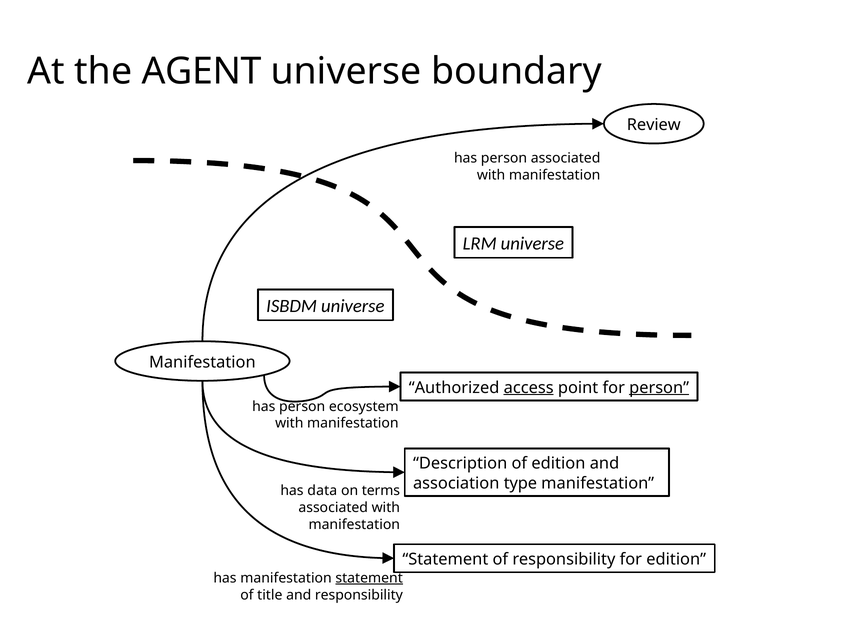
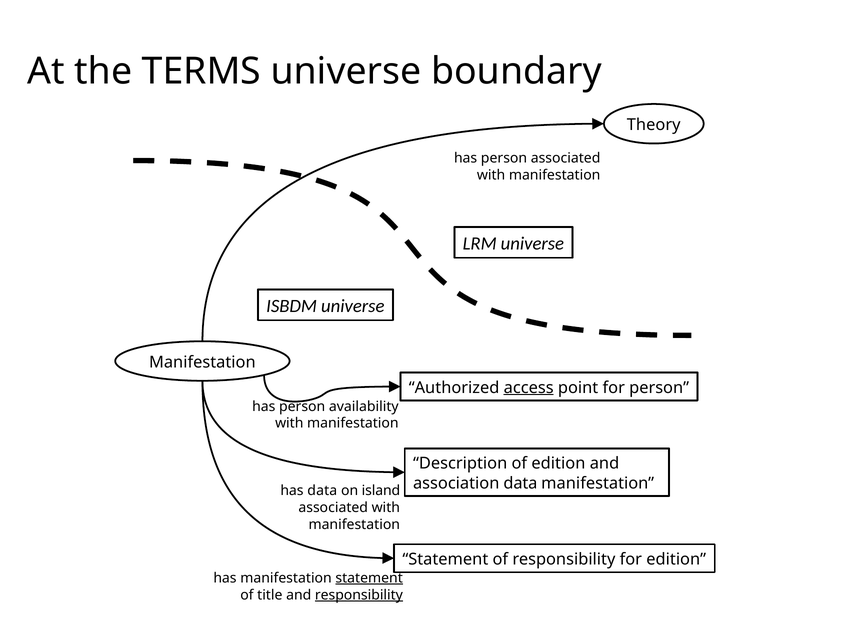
AGENT: AGENT -> TERMS (201, 71)
Review: Review -> Theory (654, 125)
person underline: present -> none (659, 388)
ecosystem: ecosystem -> availability (364, 407)
association type: type -> data (520, 483)
terms: terms -> island (381, 491)
responsibility underline: none -> present (359, 595)
